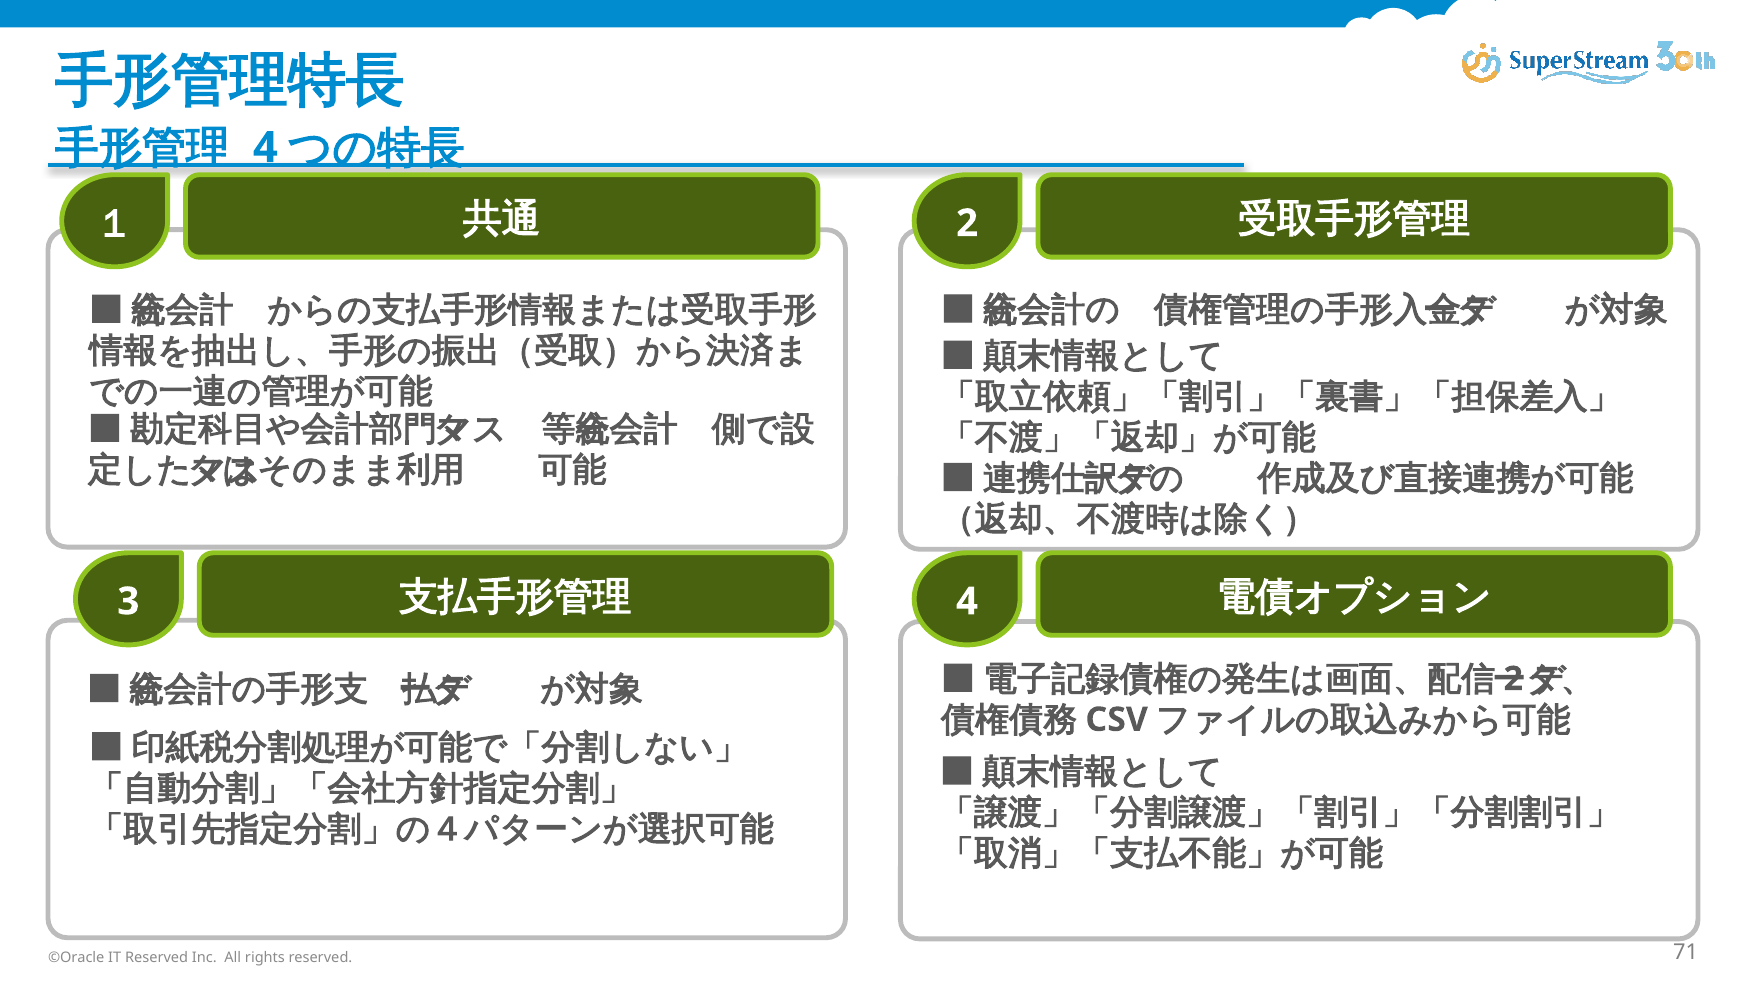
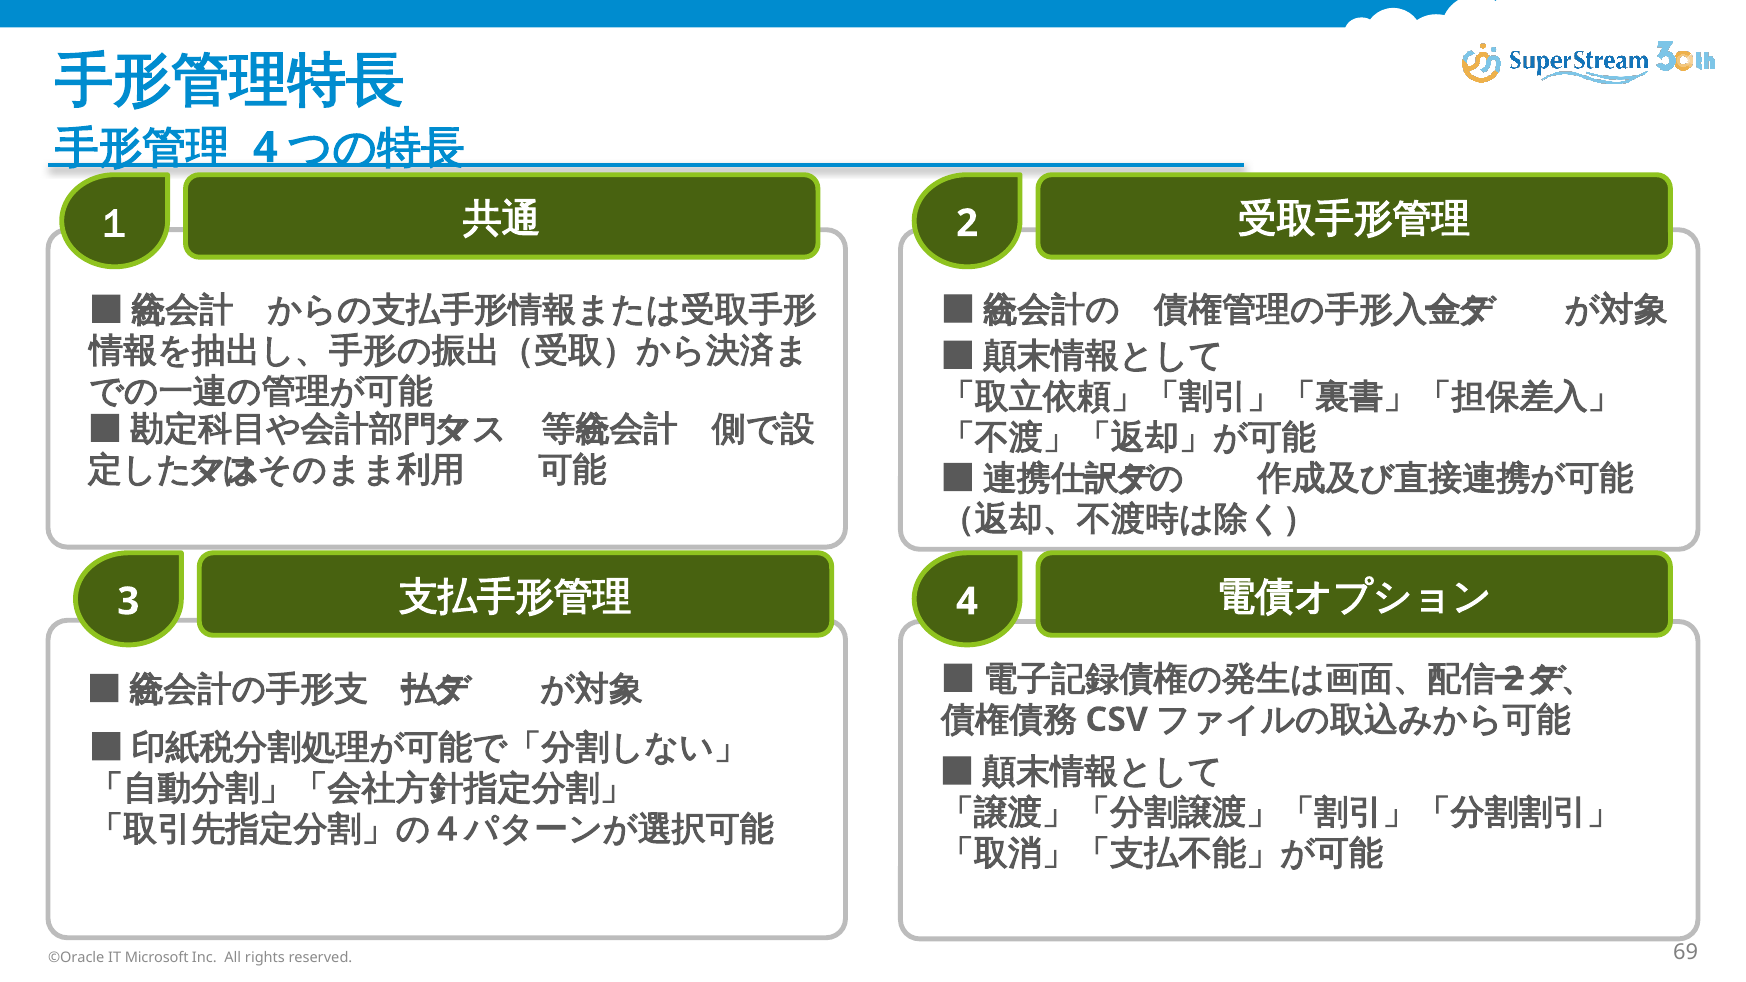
IT Reserved: Reserved -> Microsoft (157, 957)
71: 71 -> 69 (1686, 952)
